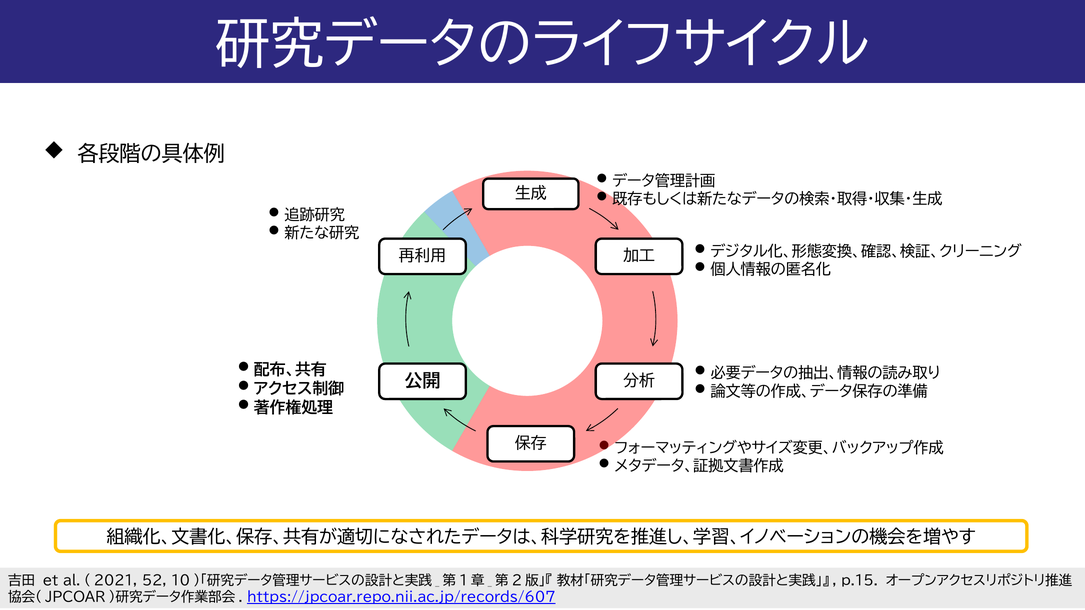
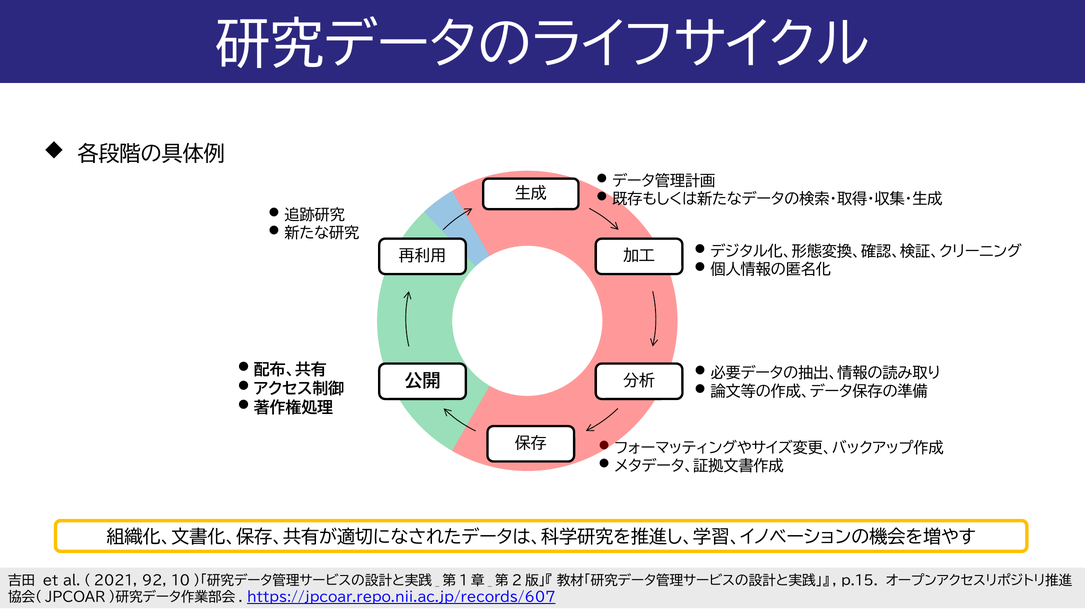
52: 52 -> 92 (154, 581)
